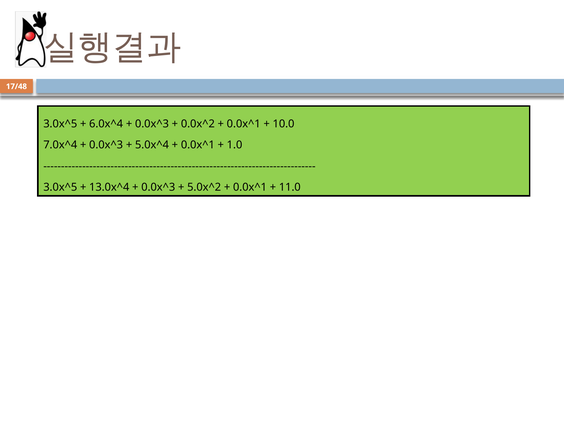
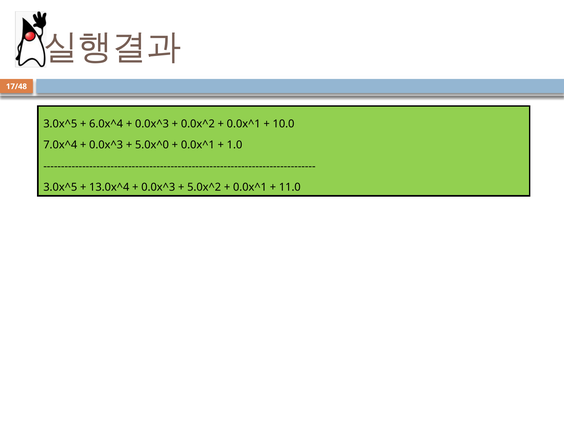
5.0x^4: 5.0x^4 -> 5.0x^0 (152, 145)
